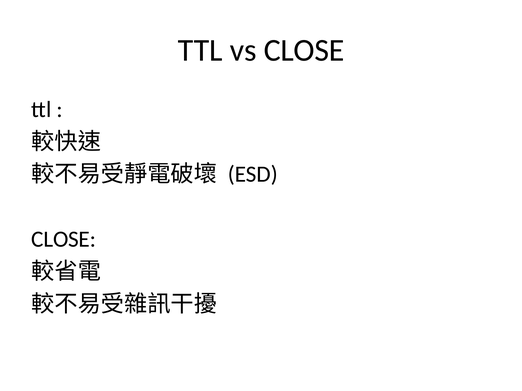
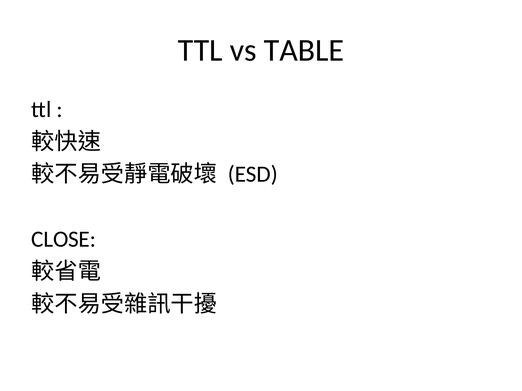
vs CLOSE: CLOSE -> TABLE (304, 51)
